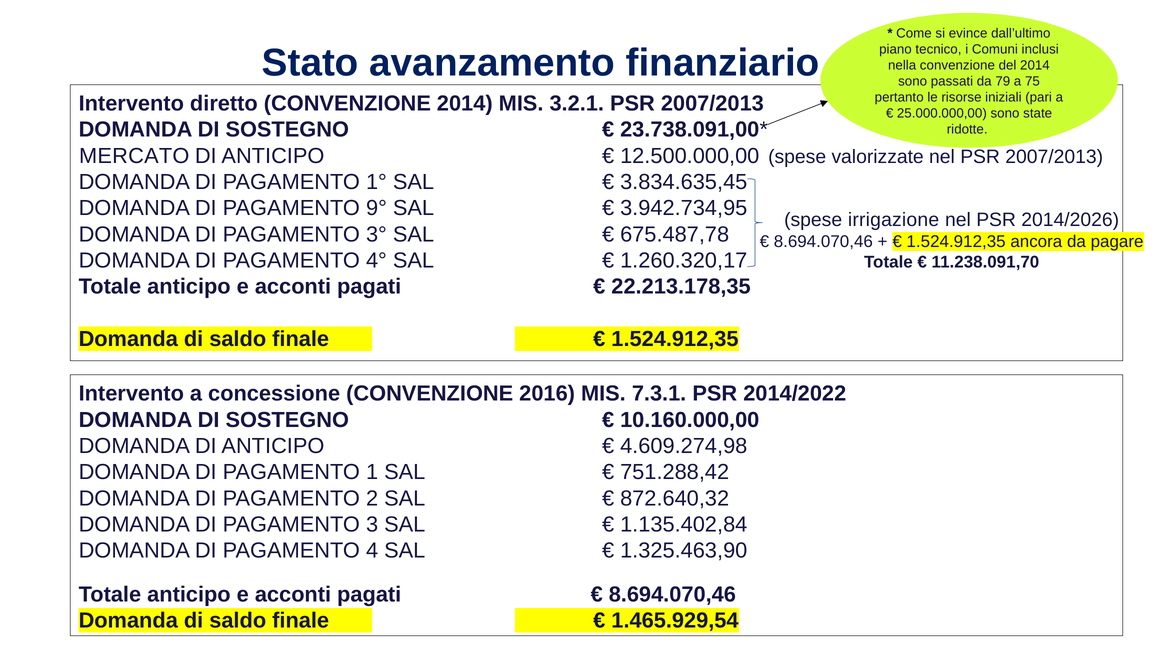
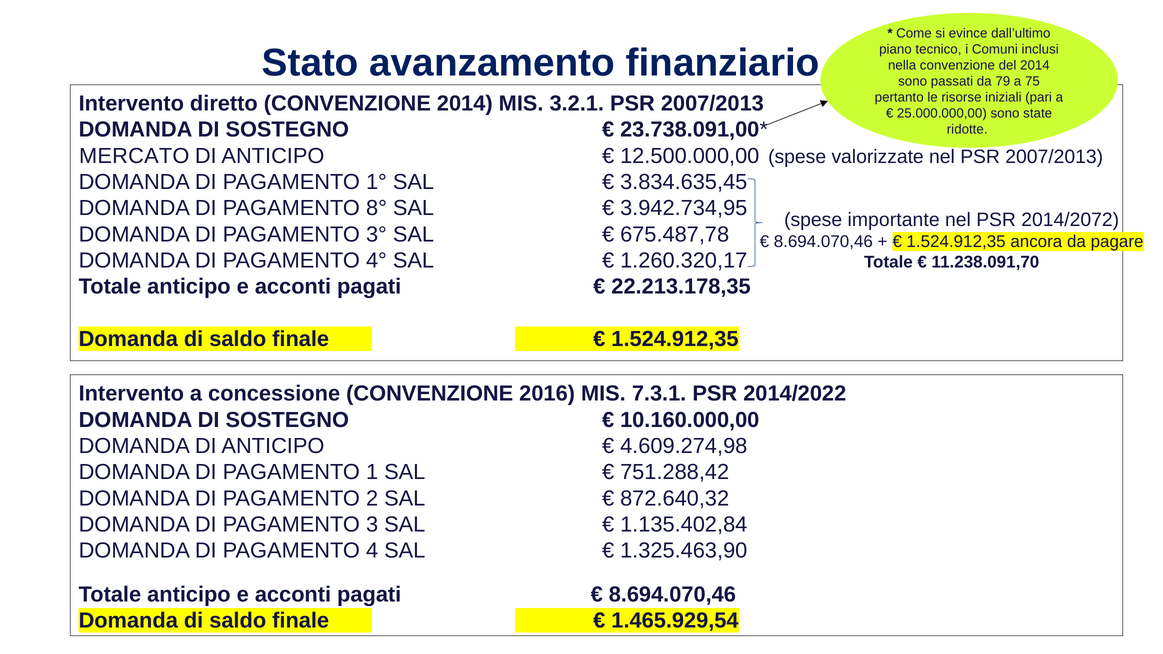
9°: 9° -> 8° (376, 208)
irrigazione: irrigazione -> importante (894, 220)
2014/2026: 2014/2026 -> 2014/2072 (1070, 220)
